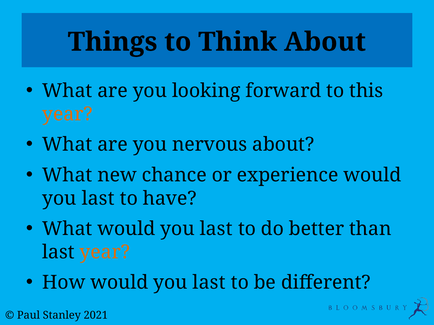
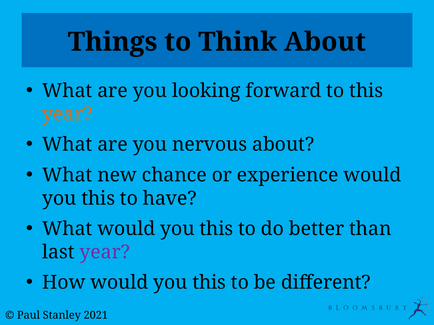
last: last -> this (98, 199)
What would you last: last -> this (216, 229)
year colour: orange -> purple (105, 252)
How would you last: last -> this (209, 283)
